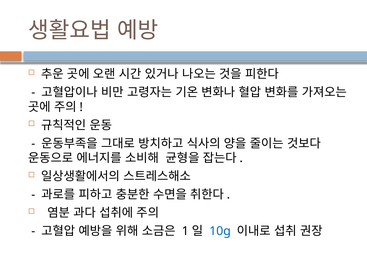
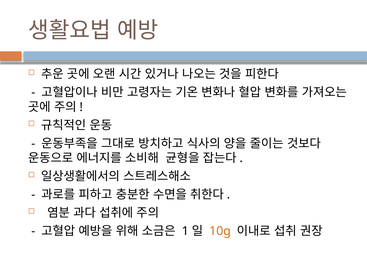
10g colour: blue -> orange (220, 231)
